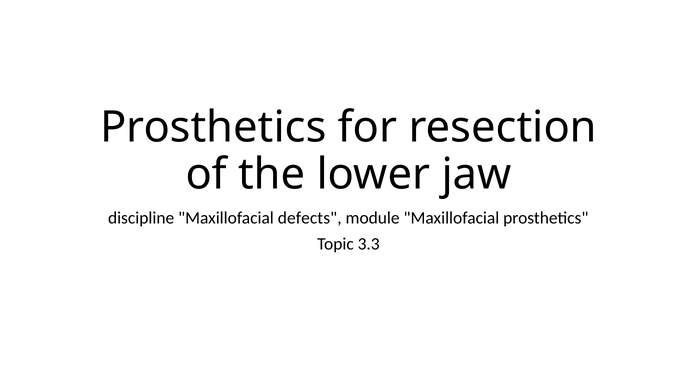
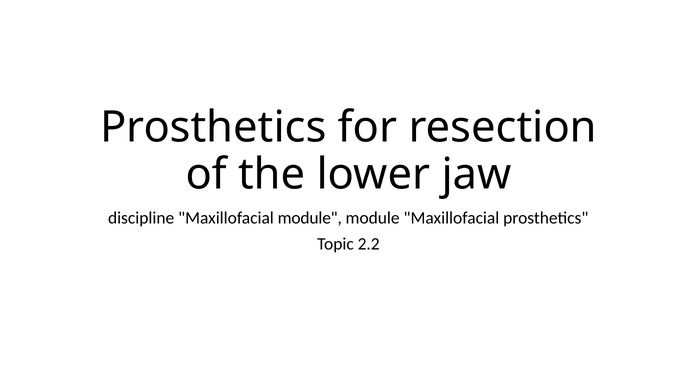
Maxillofacial defects: defects -> module (310, 218)
3.3: 3.3 -> 2.2 (369, 244)
